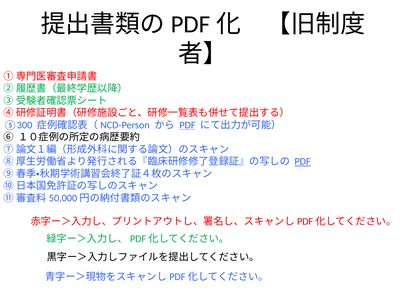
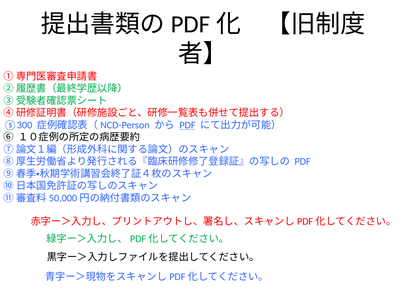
PDF underline: present -> none (303, 162)
